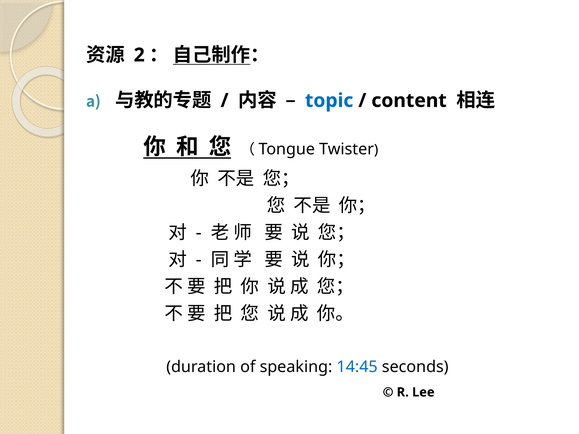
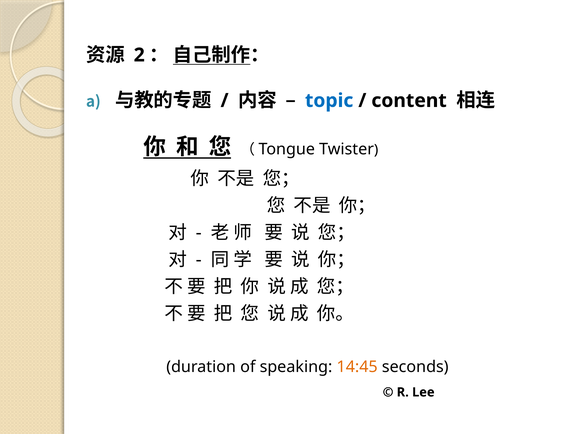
14:45 colour: blue -> orange (357, 367)
